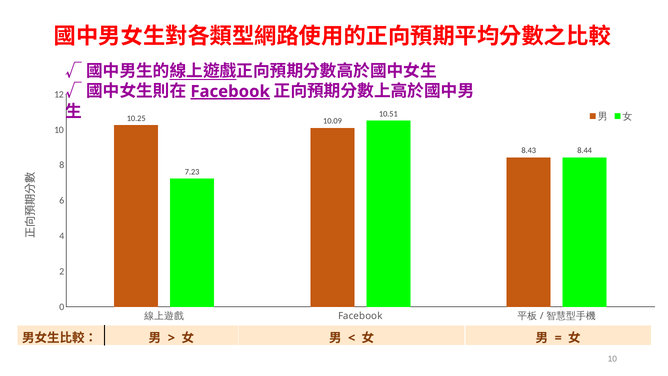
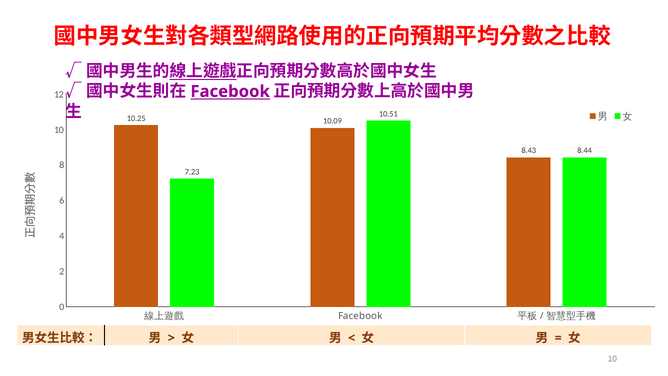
Facebook underline: present -> none (230, 91)
